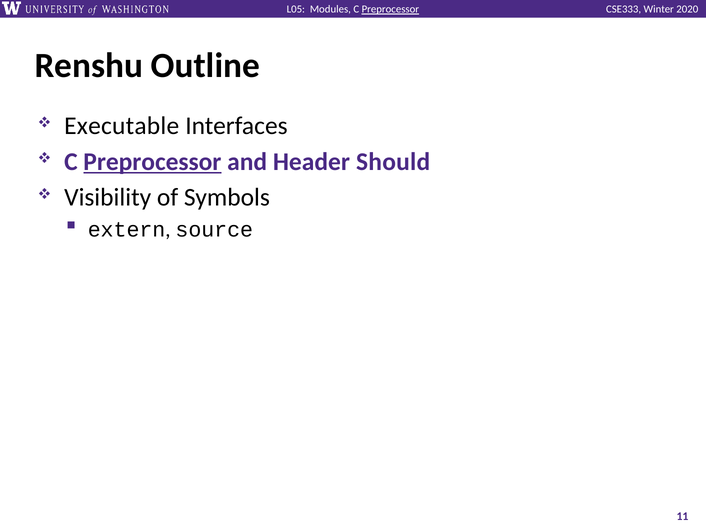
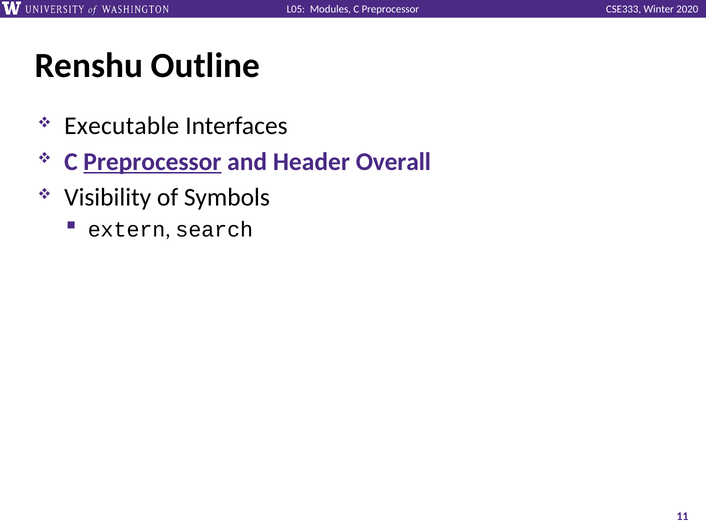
Preprocessor underline: present -> none (390, 9)
Should: Should -> Overall (393, 161)
source: source -> search (214, 229)
